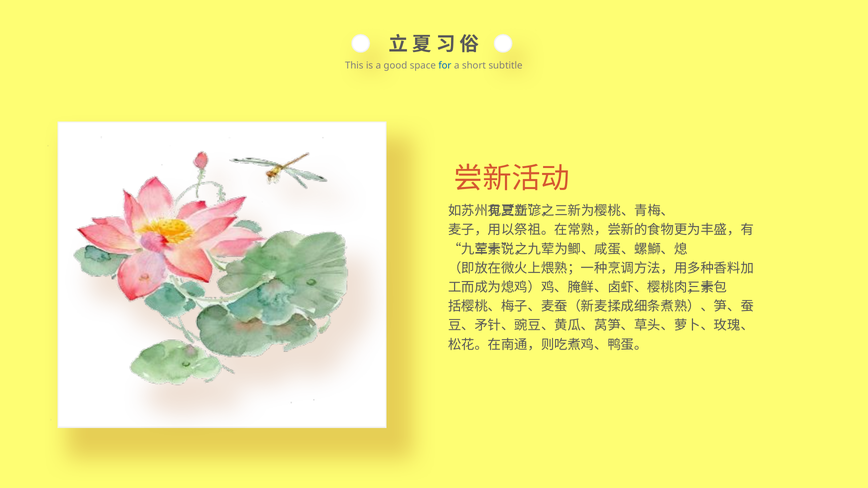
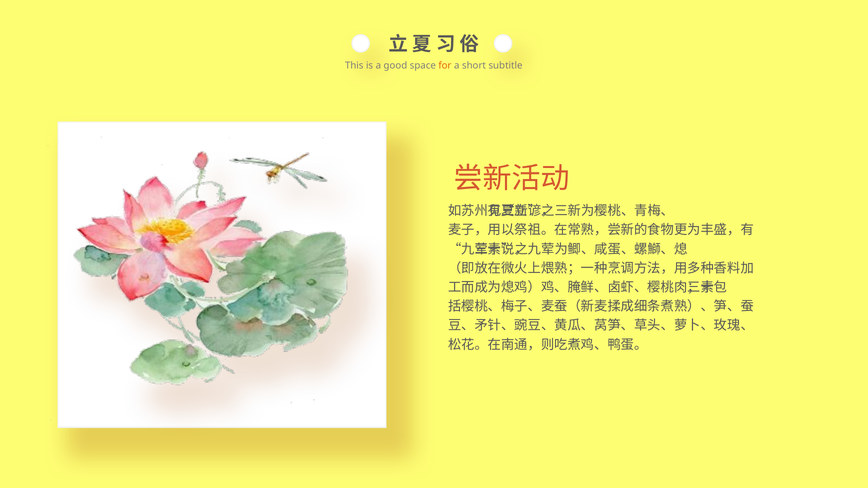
for colour: blue -> orange (445, 66)
